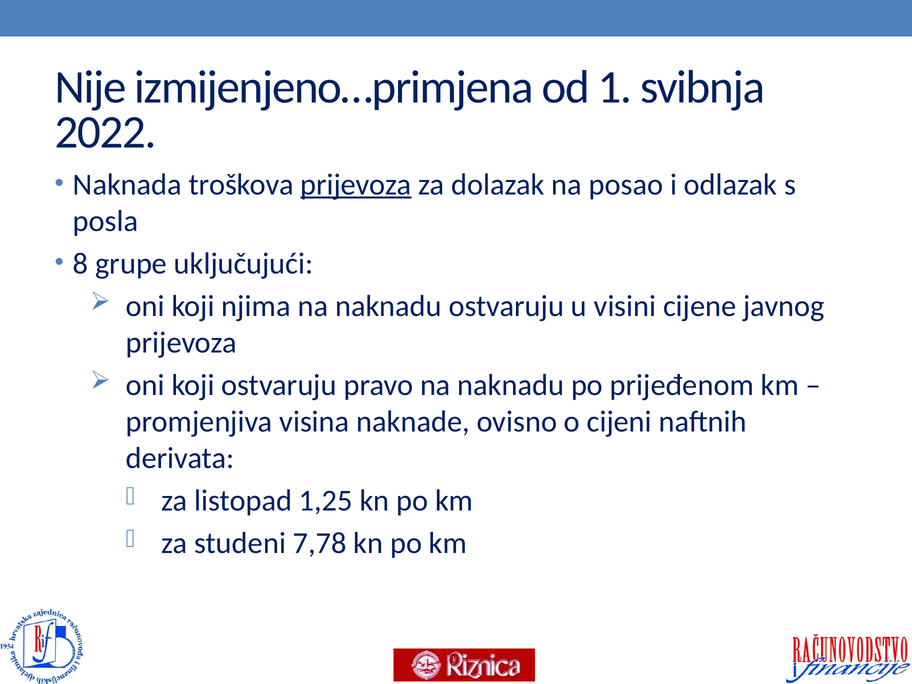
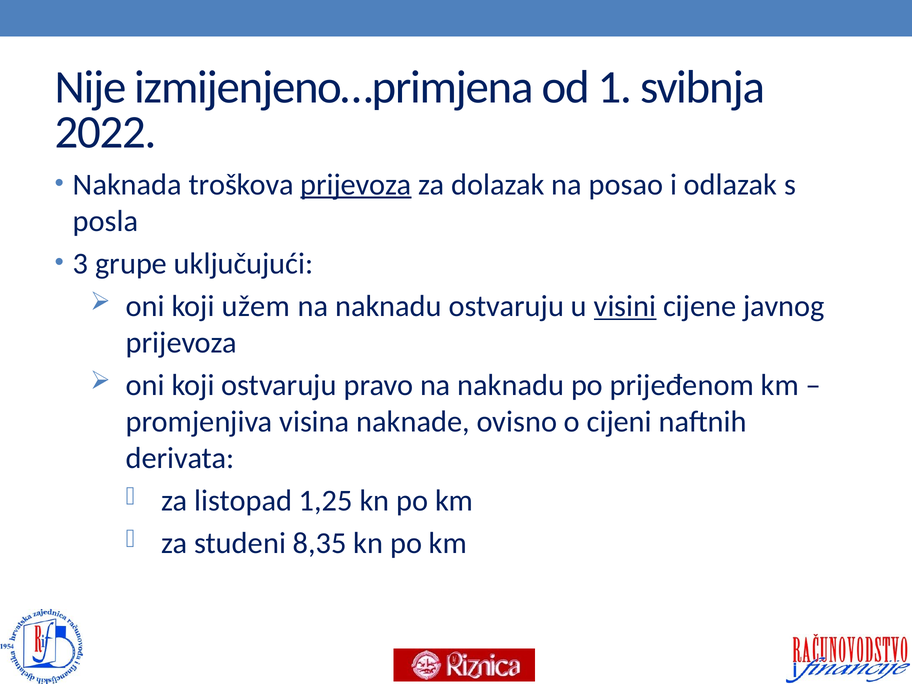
8: 8 -> 3 (81, 264)
njima: njima -> užem (256, 306)
visini underline: none -> present (625, 306)
7,78: 7,78 -> 8,35 (320, 543)
